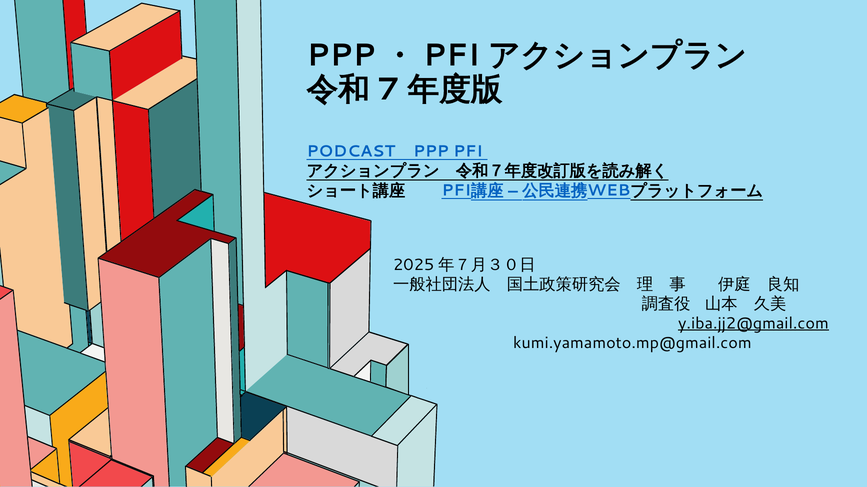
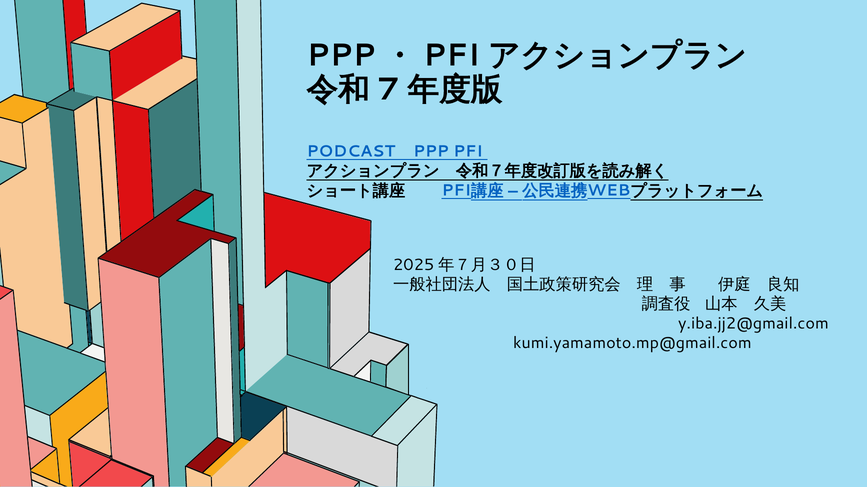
y.iba.jj2@gmail.com underline: present -> none (753, 324)
